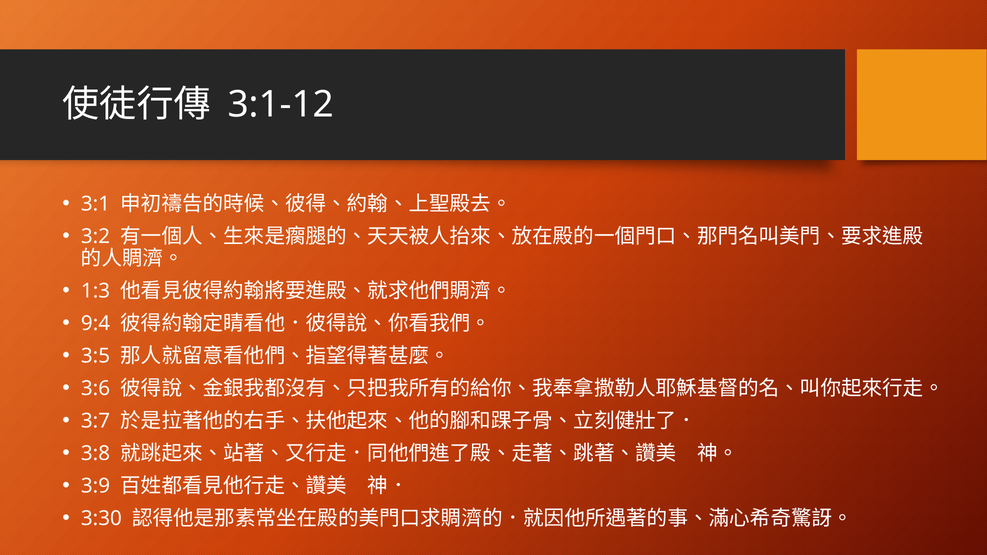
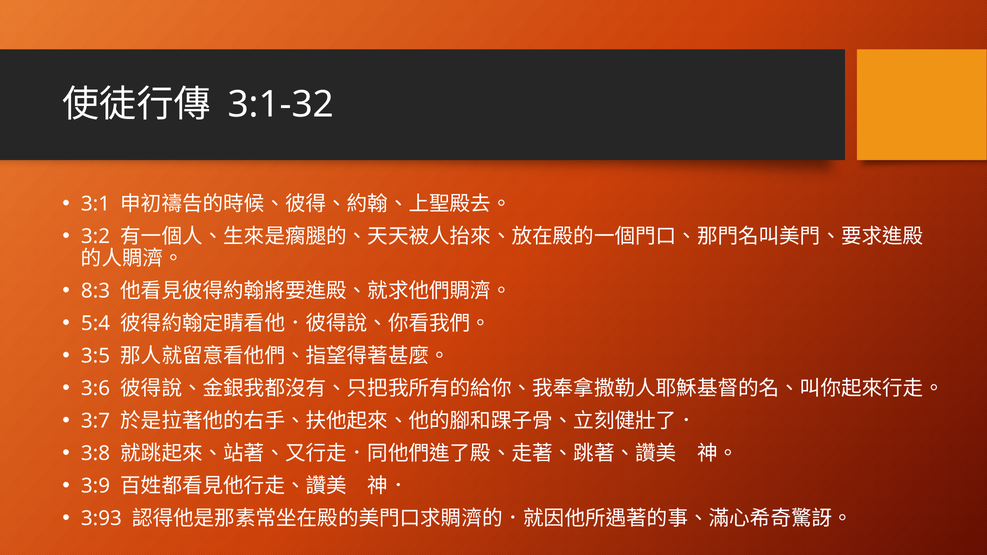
3:1-12: 3:1-12 -> 3:1-32 (281, 104)
1:3: 1:3 -> 8:3 (96, 291)
9:4: 9:4 -> 5:4 (96, 324)
3:30: 3:30 -> 3:93 (101, 519)
